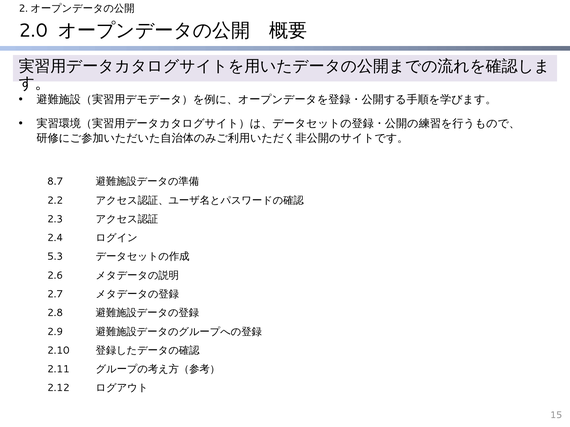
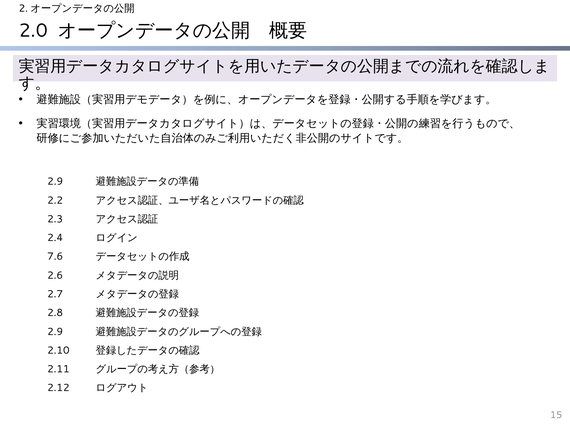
8.7: 8.7 -> 2.9 (55, 182)
5.3: 5.3 -> 7.6 (55, 257)
